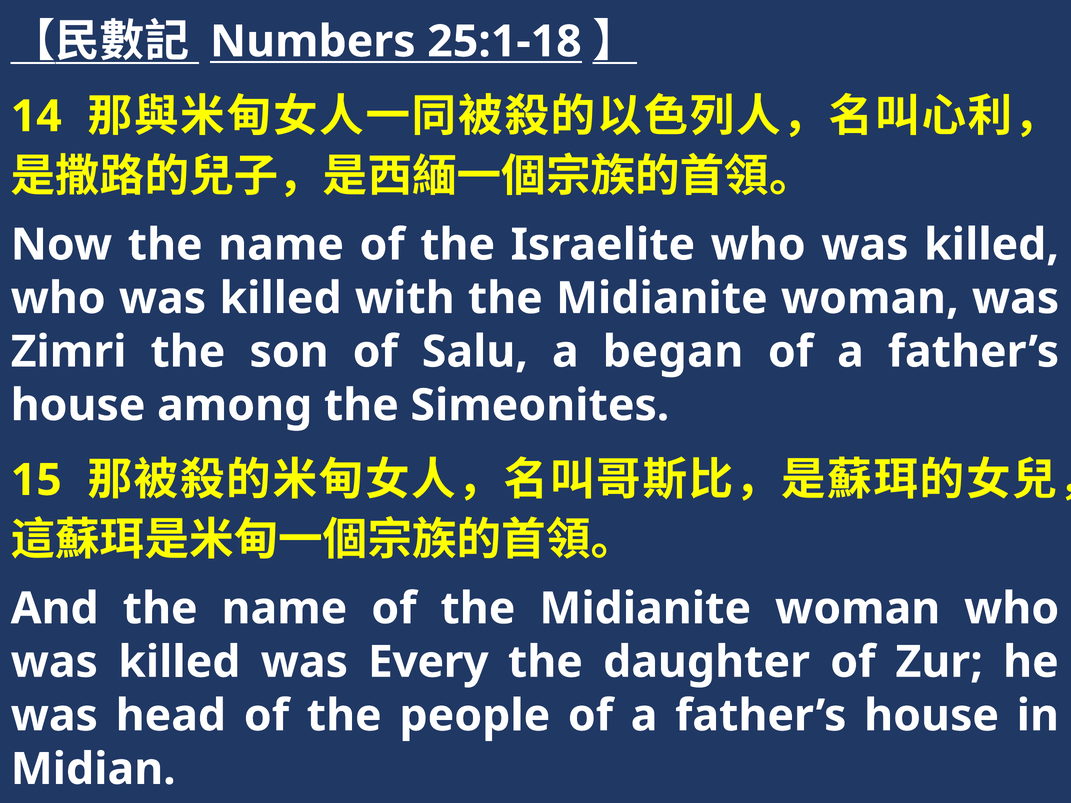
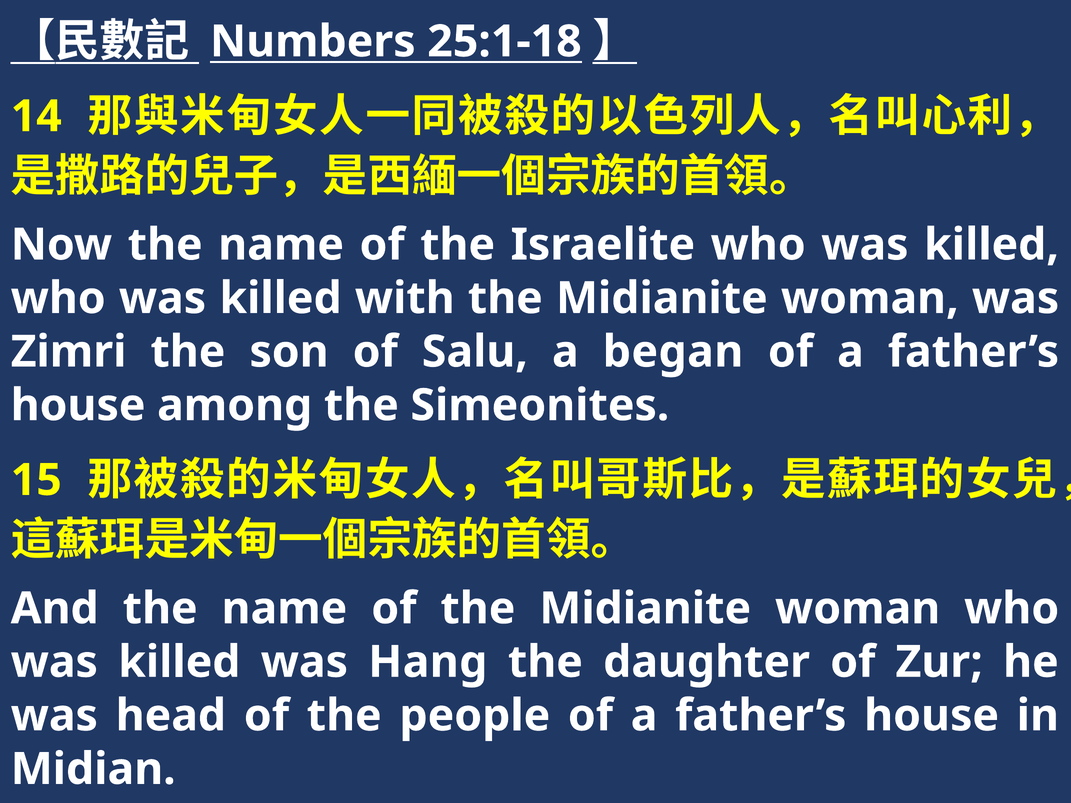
Every: Every -> Hang (428, 662)
